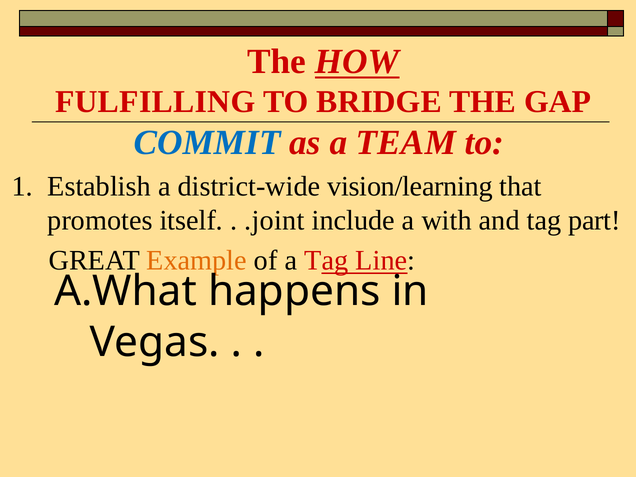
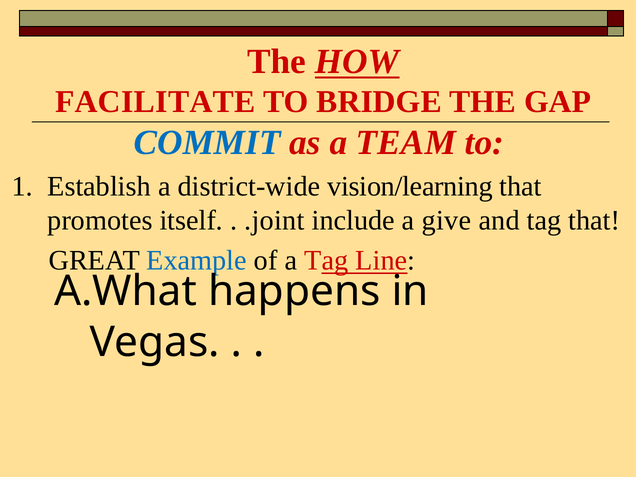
FULFILLING: FULFILLING -> FACILITATE (155, 102)
with: with -> give (447, 220)
tag part: part -> that (594, 220)
Example colour: orange -> blue (197, 261)
